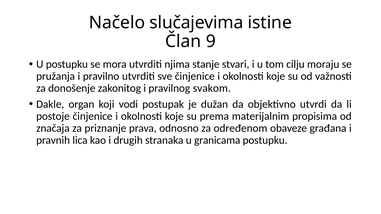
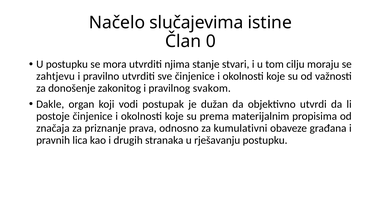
9: 9 -> 0 (211, 41)
pružanja: pružanja -> zahtjevu (56, 76)
određenom: određenom -> kumulativni (241, 128)
granicama: granicama -> rješavanju (217, 140)
